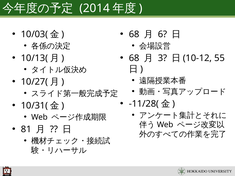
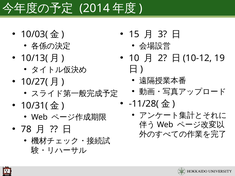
68: 68 -> 15 (134, 34)
6: 6 -> 3 (163, 34)
68: 68 -> 10 (134, 58)
3: 3 -> 2 (163, 58)
55: 55 -> 19 (220, 58)
81: 81 -> 78 (26, 129)
